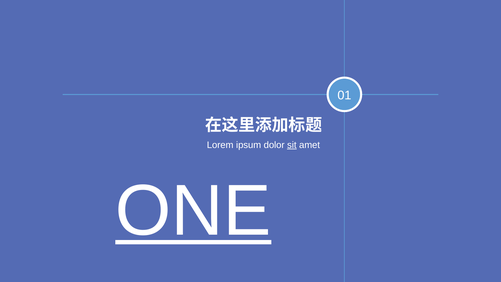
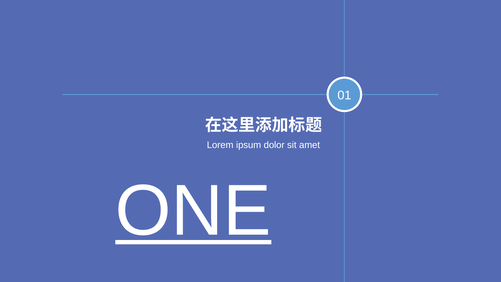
sit underline: present -> none (292, 145)
